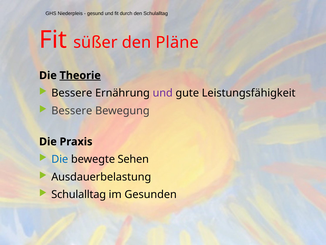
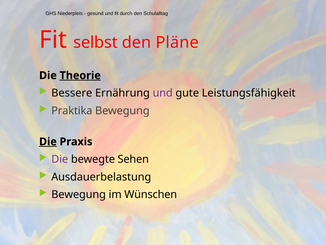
süßer: süßer -> selbst (96, 42)
Bessere: Bessere -> Praktika (72, 110)
Die underline: none -> present (48, 141)
Die colour: blue -> purple (60, 159)
Schulalltag: Schulalltag -> Bewegung (79, 194)
Gesunden: Gesunden -> Wünschen (151, 194)
